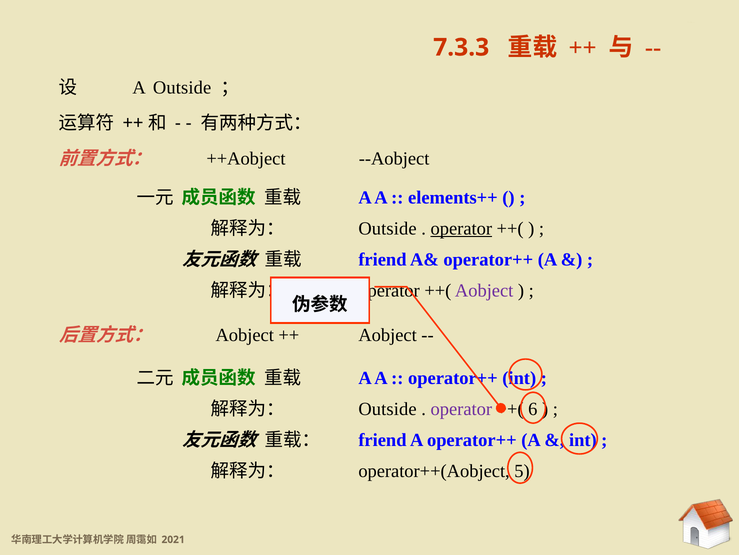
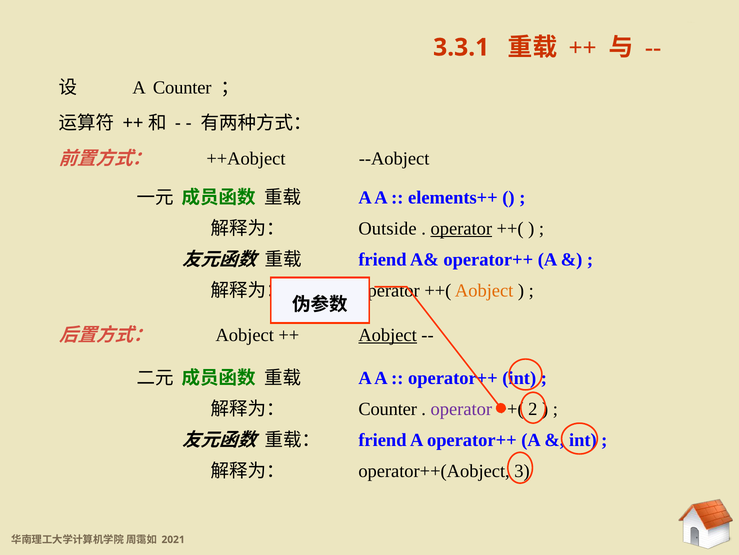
7.3.3: 7.3.3 -> 3.3.1 (461, 47)
A Outside: Outside -> Counter (182, 87)
Aobject colour: purple -> orange (484, 290)
Aobject underline: none -> present (388, 335)
Outside: Outside -> Counter (388, 409)
6: 6 -> 2 (533, 409)
operator++(Aobject 5: 5 -> 3 (522, 471)
